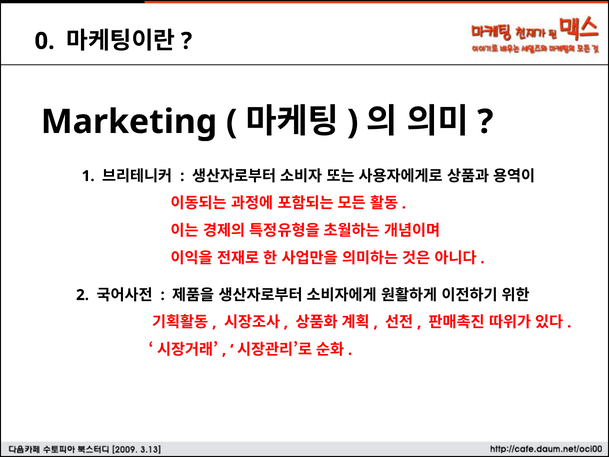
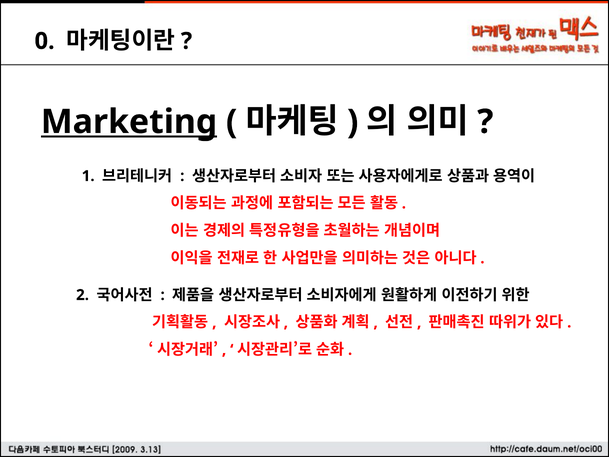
Marketing underline: none -> present (129, 122)
